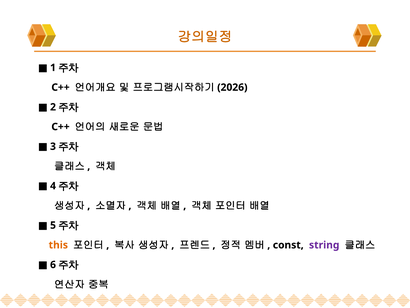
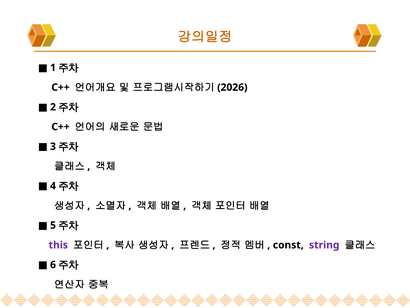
this colour: orange -> purple (58, 245)
